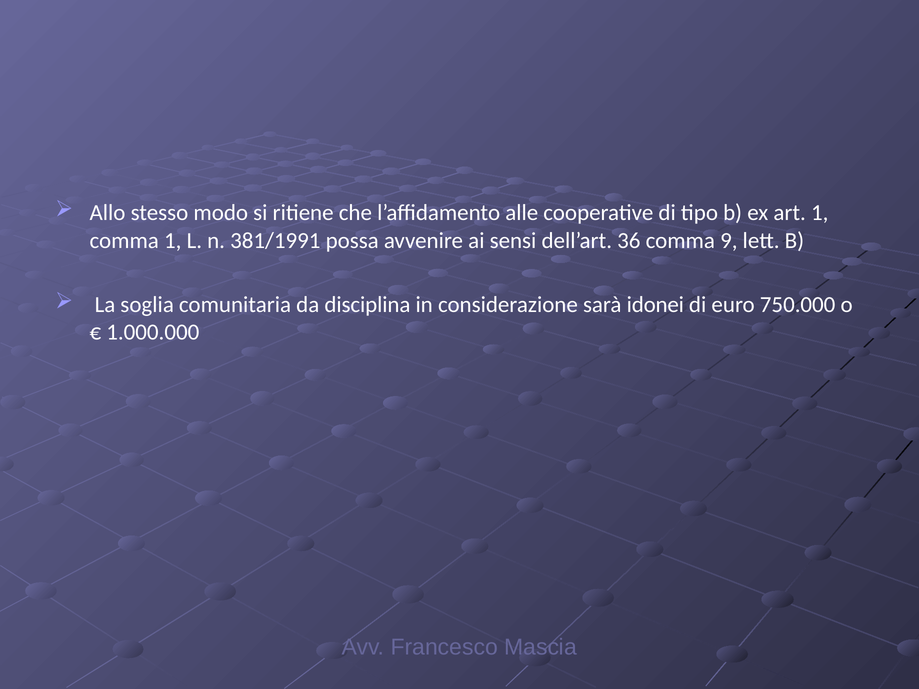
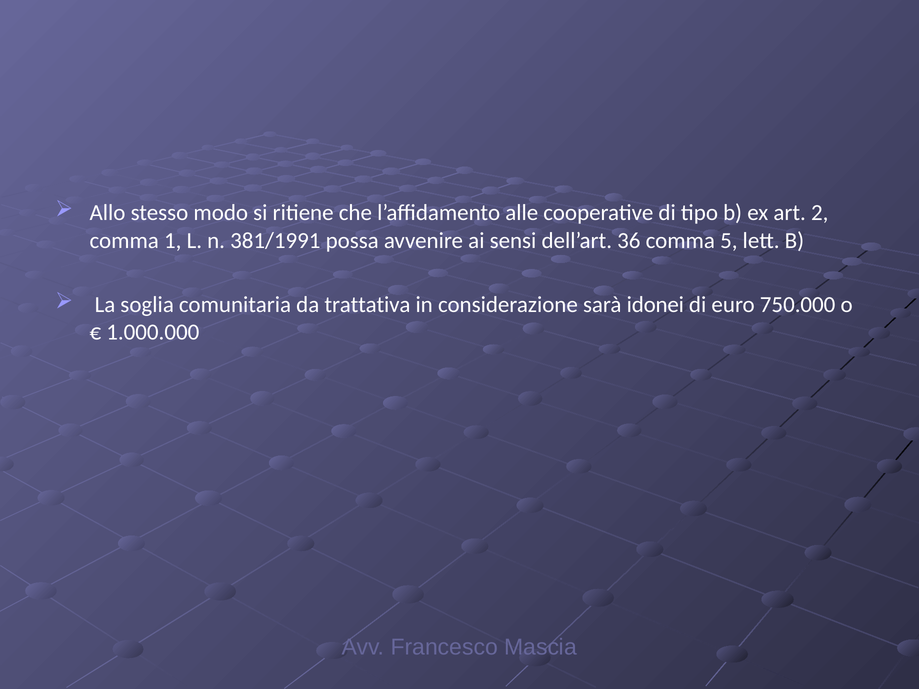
art 1: 1 -> 2 (820, 213)
9: 9 -> 5 (729, 241)
disciplina: disciplina -> trattativa (367, 305)
